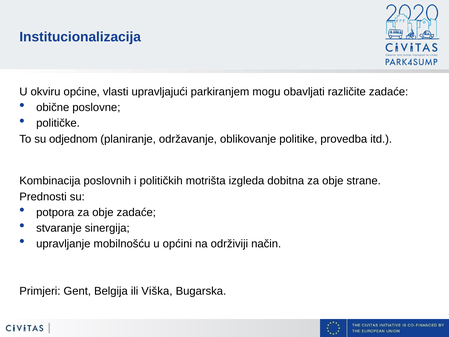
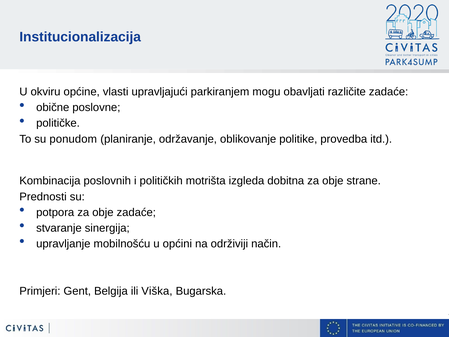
odjednom: odjednom -> ponudom (73, 139)
